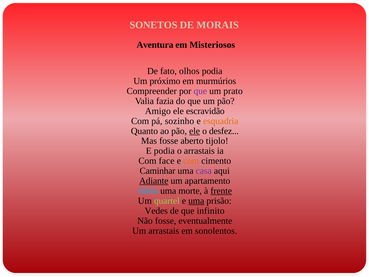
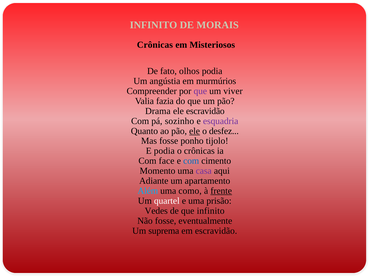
SONETOS: SONETOS -> INFINITO (153, 25)
Aventura: Aventura -> Crônicas (155, 45)
próximo: próximo -> angústia (165, 81)
prato: prato -> viver (233, 91)
Amigo: Amigo -> Drama (158, 111)
esquadria colour: orange -> purple (221, 121)
aberto: aberto -> ponho (192, 141)
o arrastais: arrastais -> crônicas (199, 151)
com colour: orange -> blue (191, 161)
Caminhar: Caminhar -> Momento (158, 171)
Adiante underline: present -> none (154, 181)
morte: morte -> como (190, 191)
quartel colour: light green -> white (167, 201)
uma underline: present -> none (196, 201)
Um arrastais: arrastais -> suprema (164, 231)
em sonolentos: sonolentos -> escravidão (216, 231)
